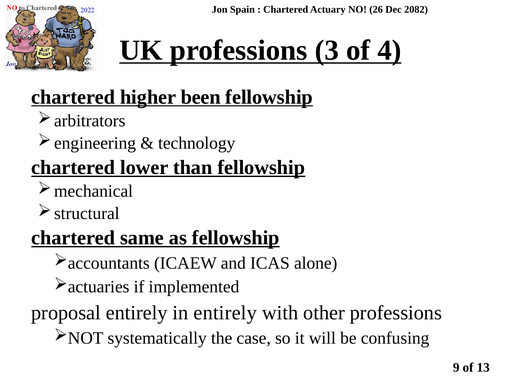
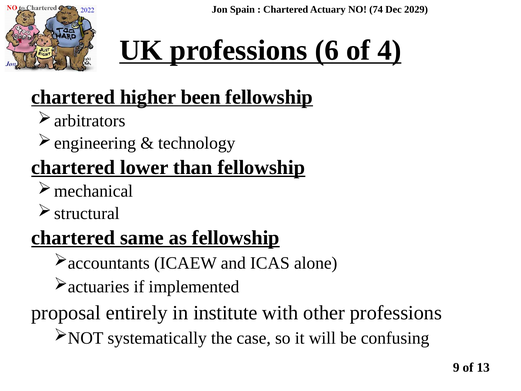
26: 26 -> 74 (376, 9)
2082: 2082 -> 2029 (416, 9)
3: 3 -> 6 (327, 50)
in entirely: entirely -> institute (225, 313)
